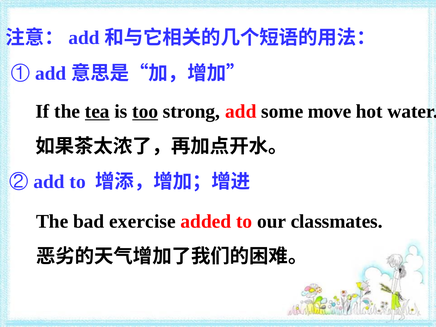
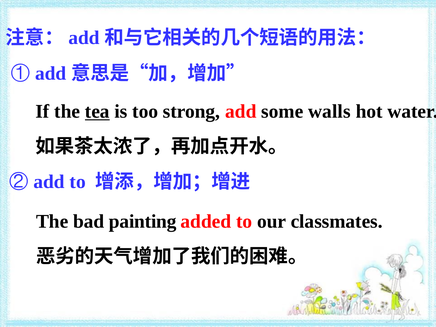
too underline: present -> none (145, 111)
move: move -> walls (329, 111)
exercise: exercise -> painting (143, 221)
